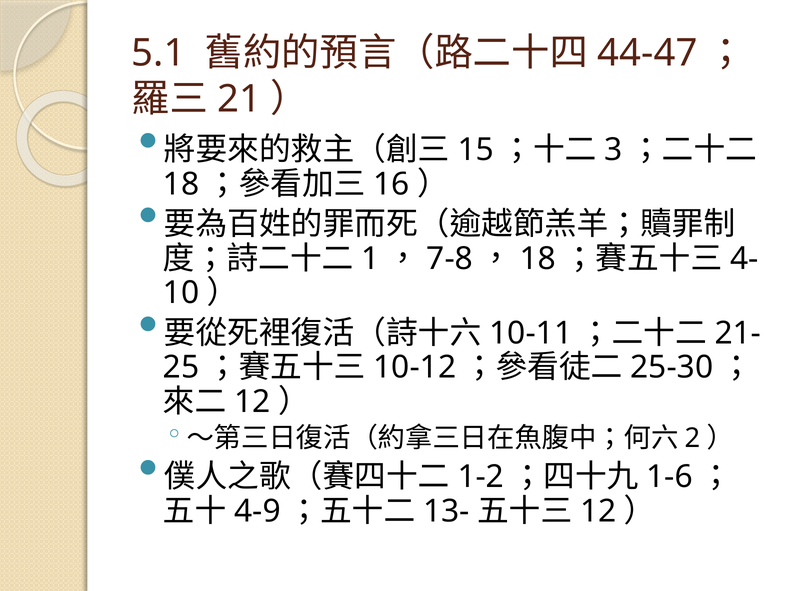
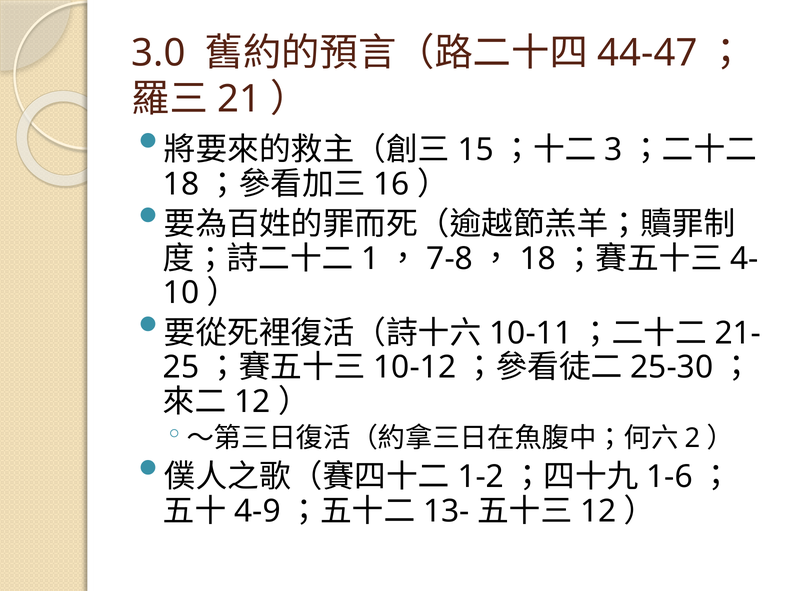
5.1: 5.1 -> 3.0 (159, 53)
